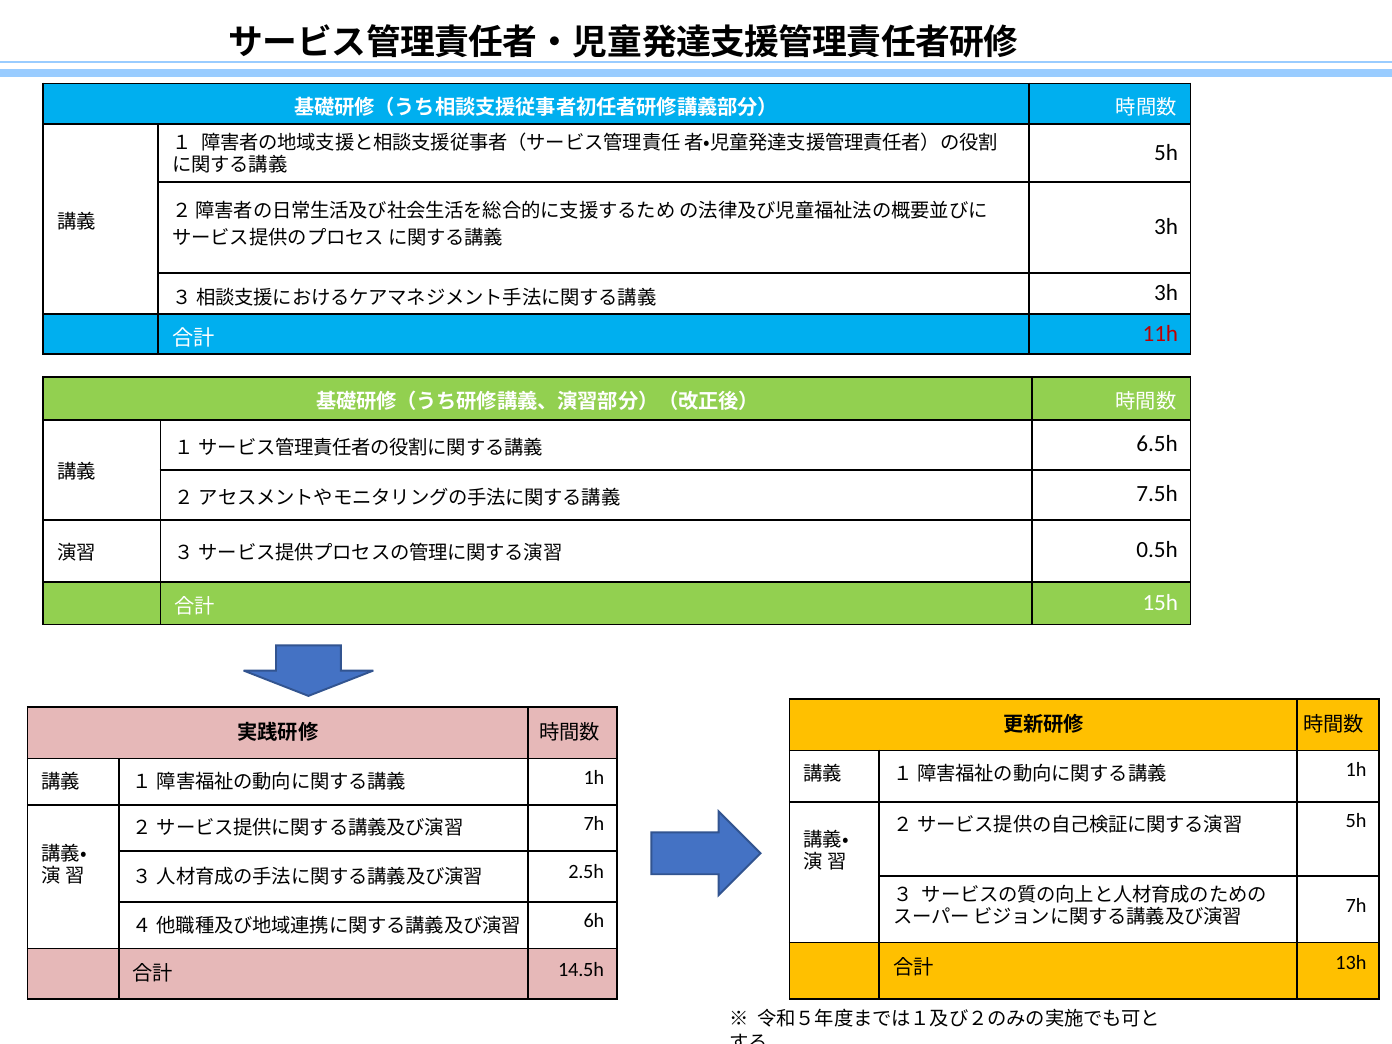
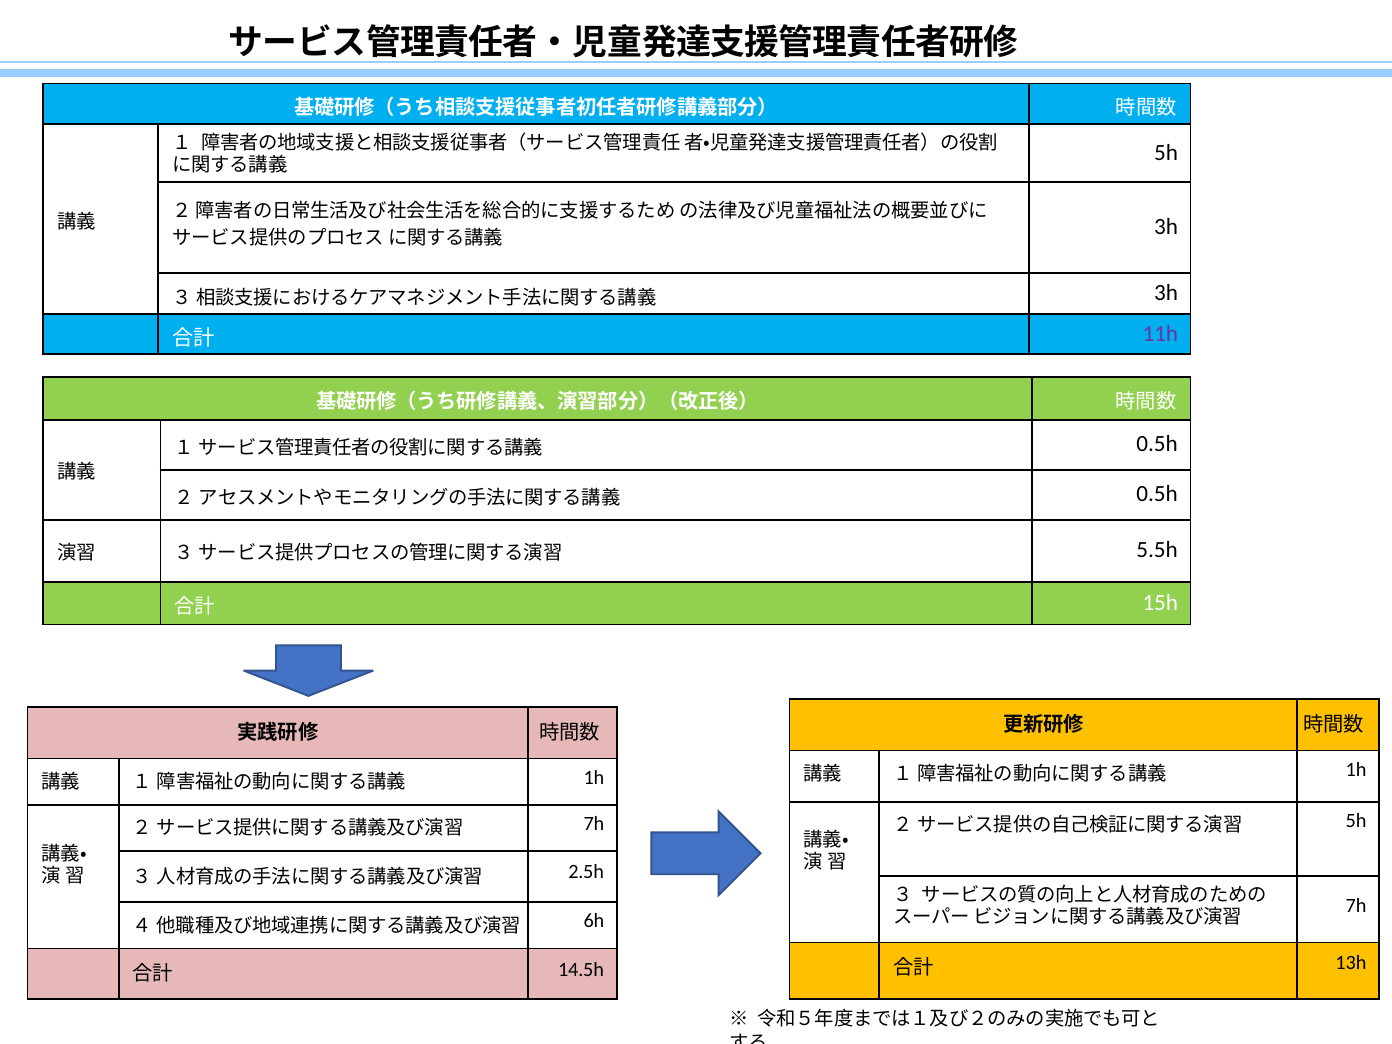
11h colour: red -> purple (1160, 334)
6.5h: 6.5h -> 0.5h (1157, 444)
7.5h: 7.5h -> 0.5h (1157, 494)
0.5h: 0.5h -> 5.5h (1157, 550)
